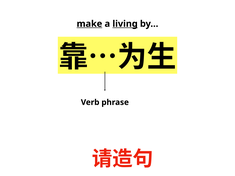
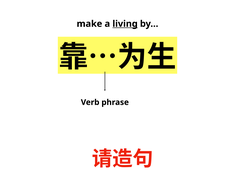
make underline: present -> none (89, 24)
